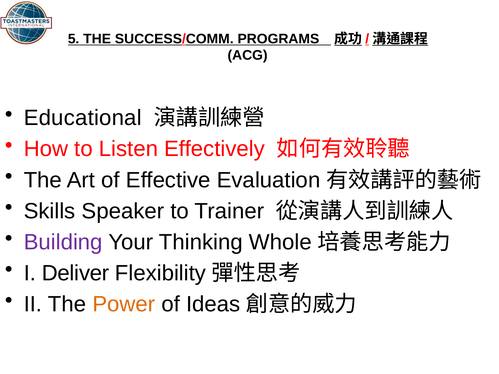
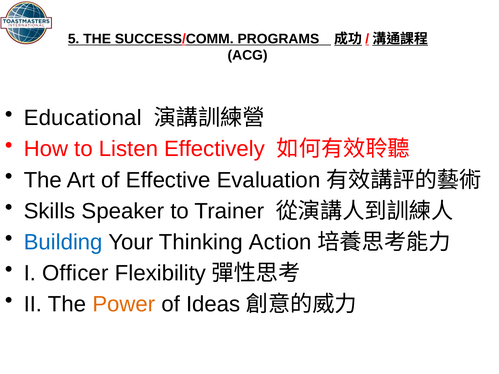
Building colour: purple -> blue (63, 242)
Whole: Whole -> Action (280, 242)
Deliver: Deliver -> Officer (75, 273)
